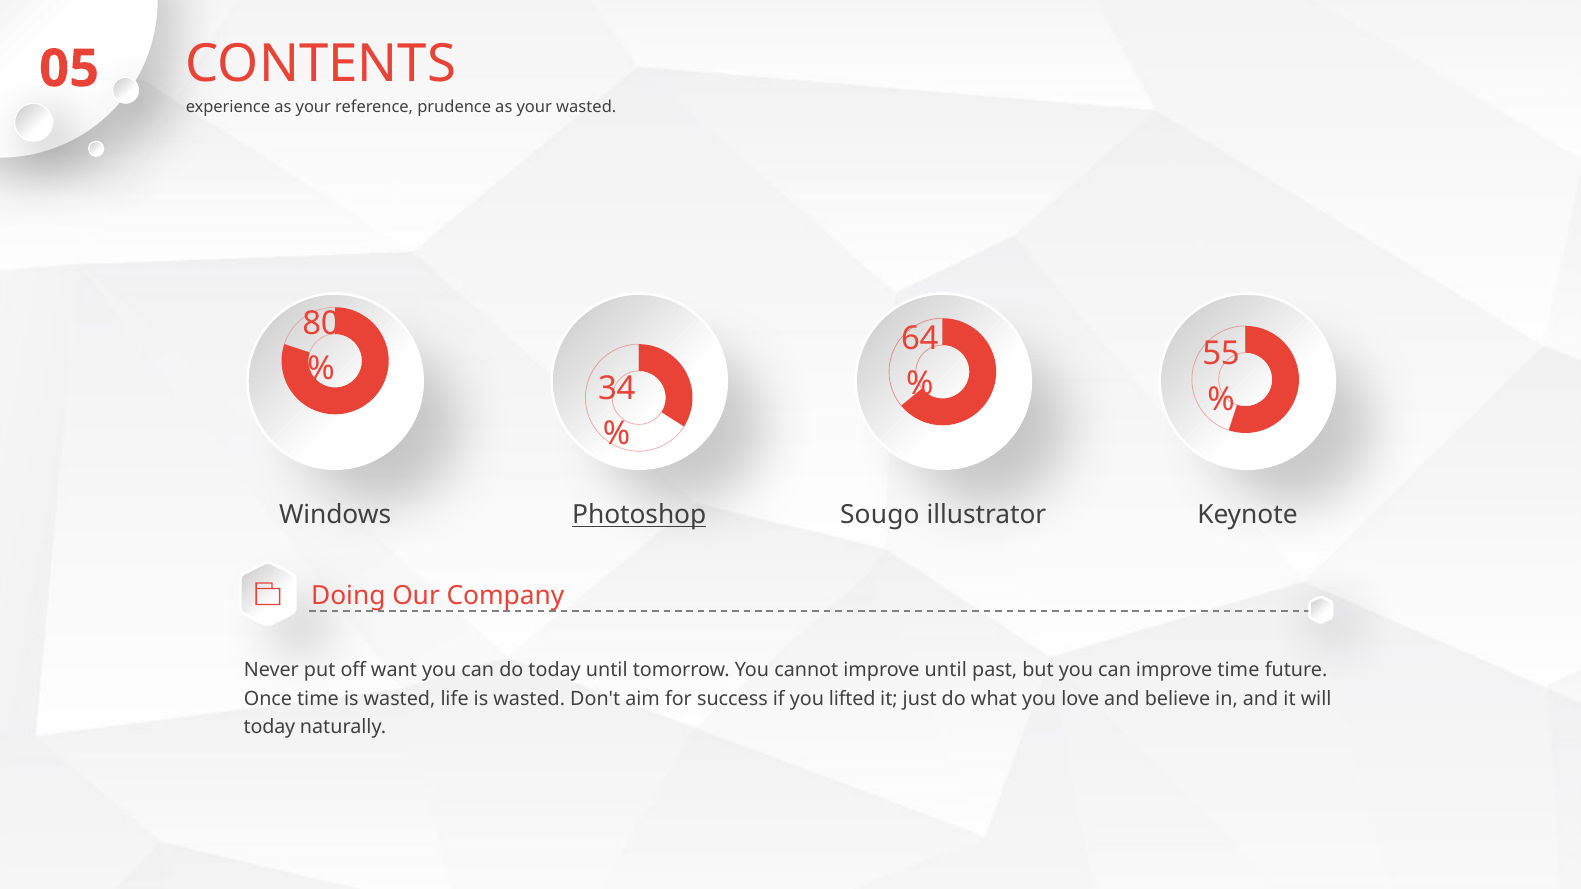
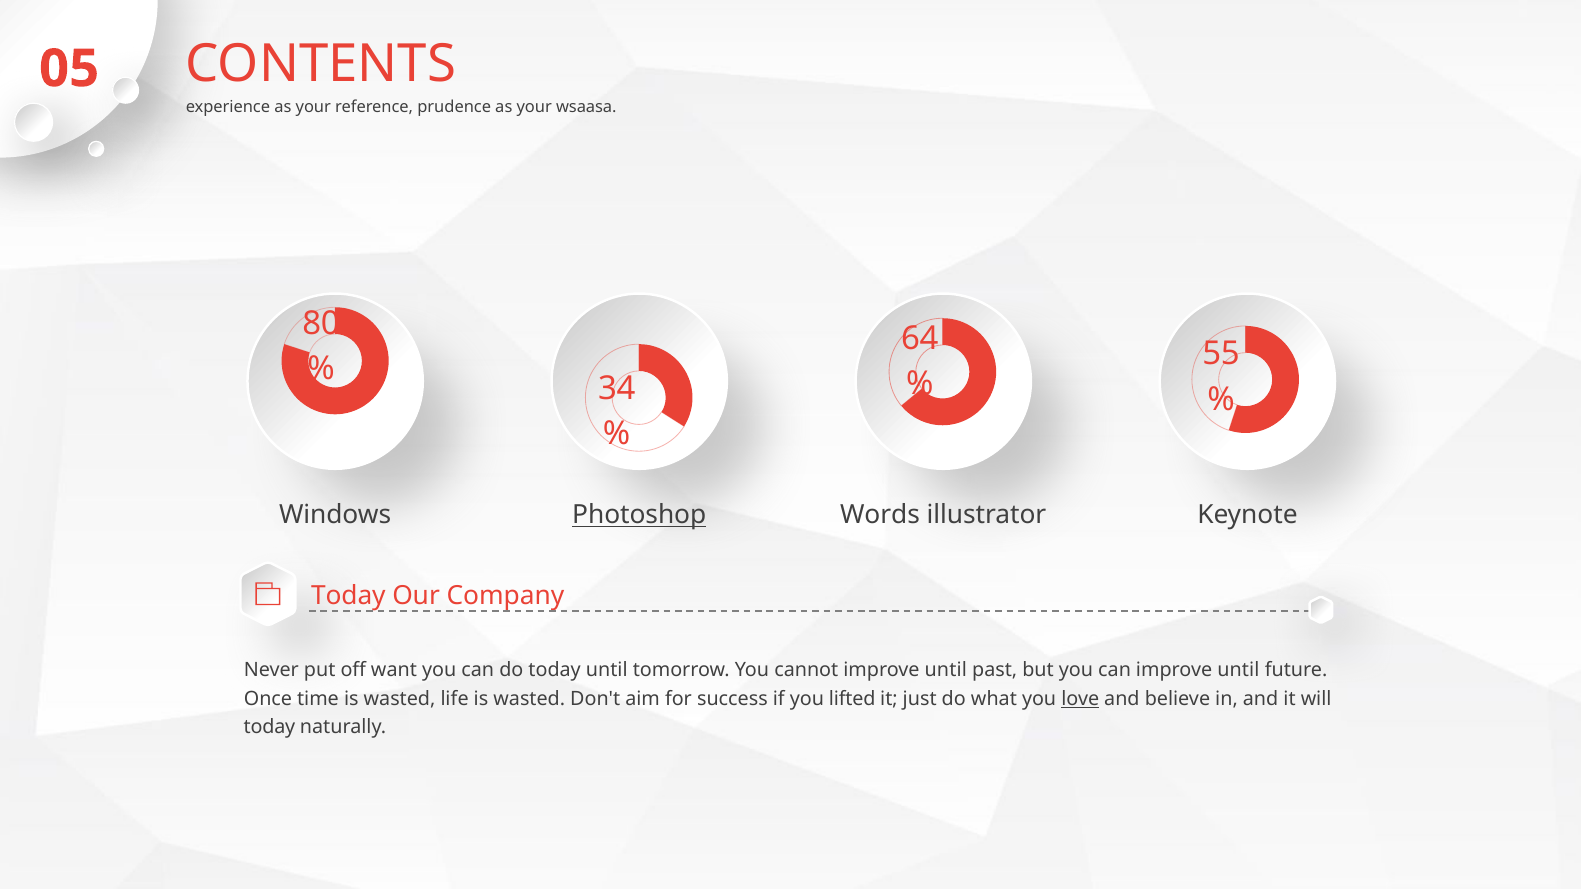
your wasted: wasted -> wsaasa (586, 107)
Sougo: Sougo -> Words (880, 515)
Doing: Doing -> Today (348, 596)
can improve time: time -> until (1238, 671)
love underline: none -> present (1080, 699)
